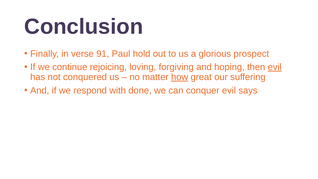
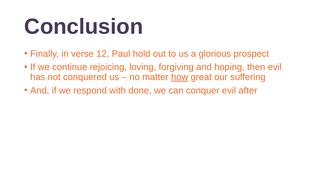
91: 91 -> 12 (103, 54)
evil underline: present -> none (275, 67)
says: says -> after (248, 90)
